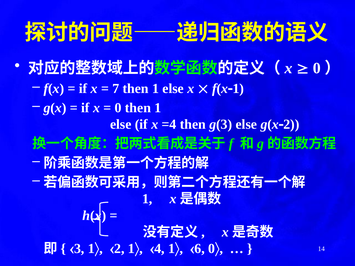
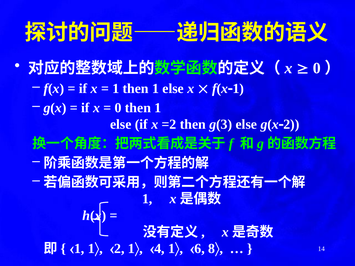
7: 7 -> 1 (116, 89)
=4: =4 -> =2 (169, 124)
3: 3 -> 1 (79, 249)
0: 0 -> 8 (212, 249)
